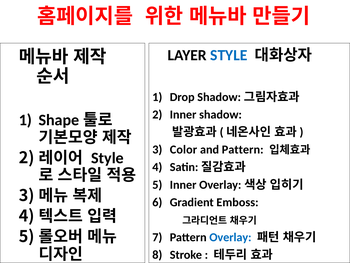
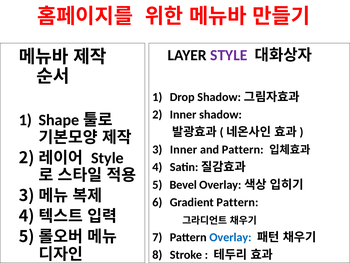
STYLE colour: blue -> purple (229, 55)
Color: Color -> Inner (183, 149)
Inner: Inner -> Bevel (183, 184)
Gradient Emboss: Emboss -> Pattern (237, 202)
